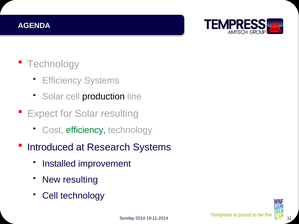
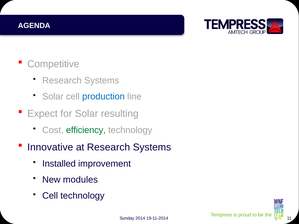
Technology: Technology -> Competitive (53, 64)
Efficiency: Efficiency -> Research (62, 81)
production colour: black -> blue (103, 97)
Introduced: Introduced -> Innovative (50, 147)
New resulting: resulting -> modules (80, 180)
